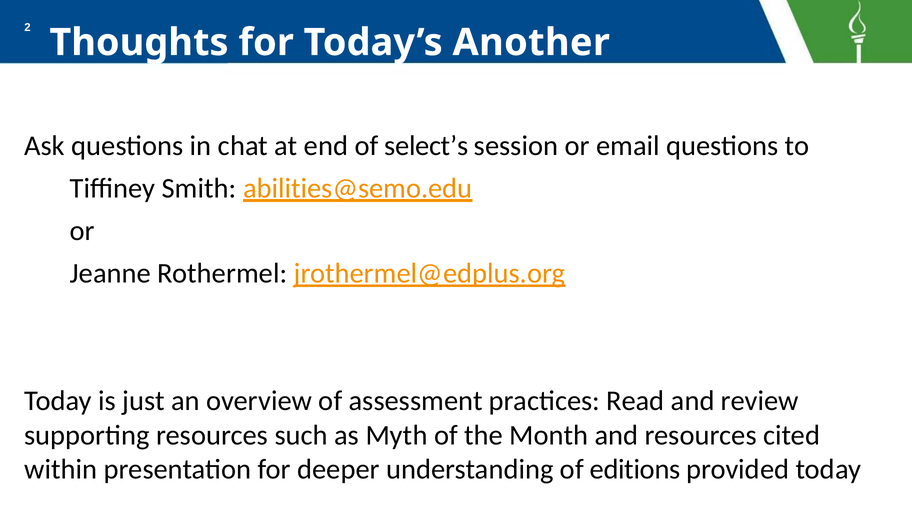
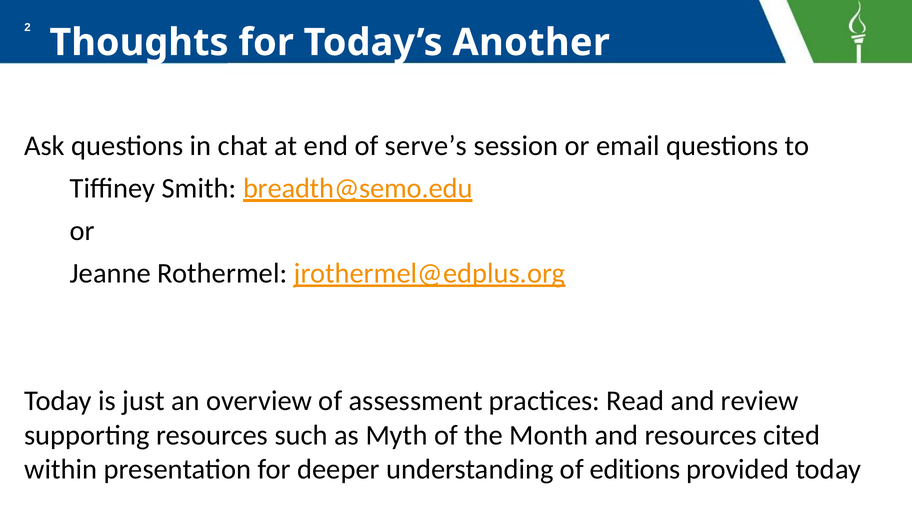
select’s: select’s -> serve’s (426, 146)
abilities@semo.edu: abilities@semo.edu -> breadth@semo.edu (358, 188)
